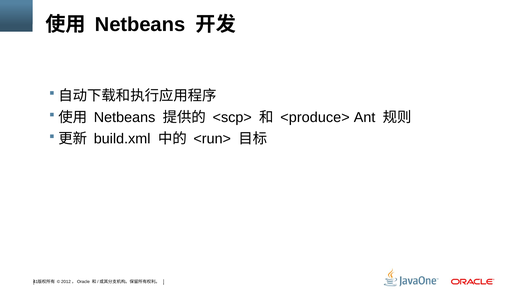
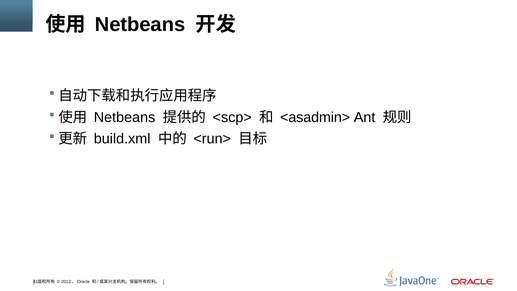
<produce>: <produce> -> <asadmin> (315, 117)
